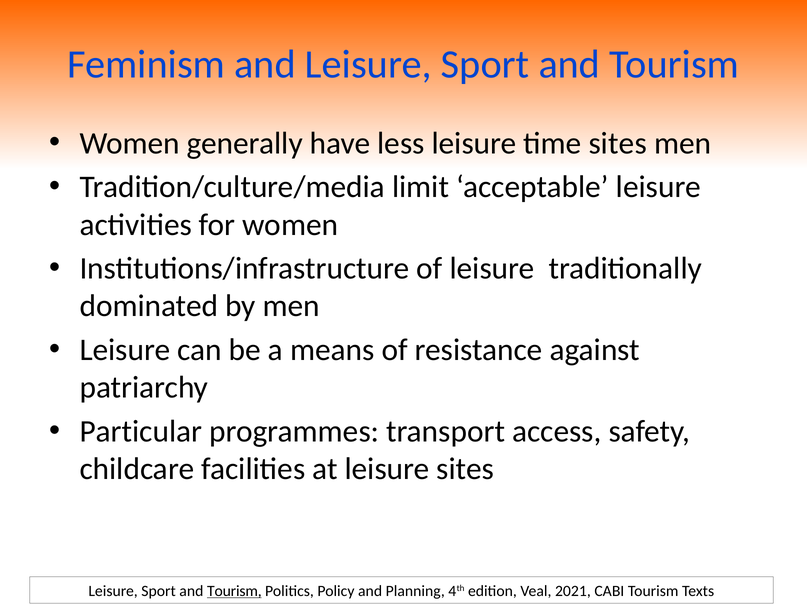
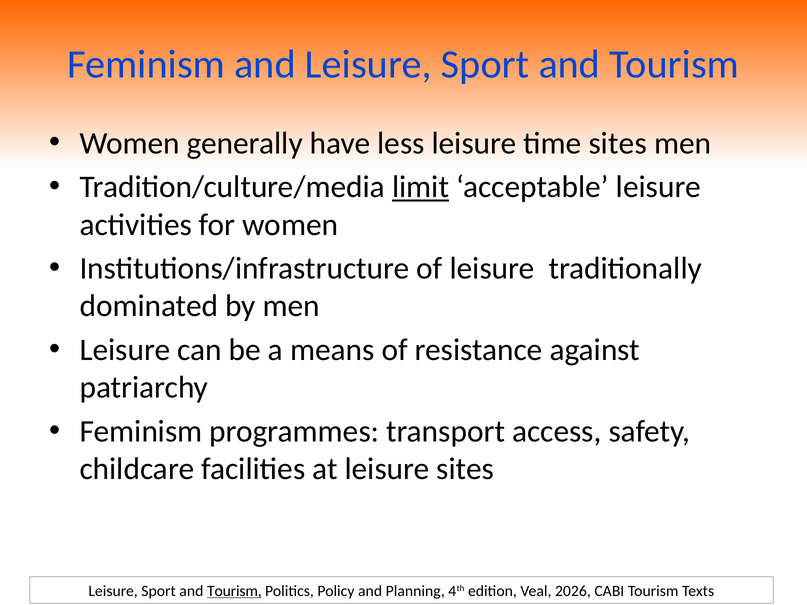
limit underline: none -> present (421, 187)
Particular: Particular -> Feminism (141, 432)
2021: 2021 -> 2026 (573, 591)
